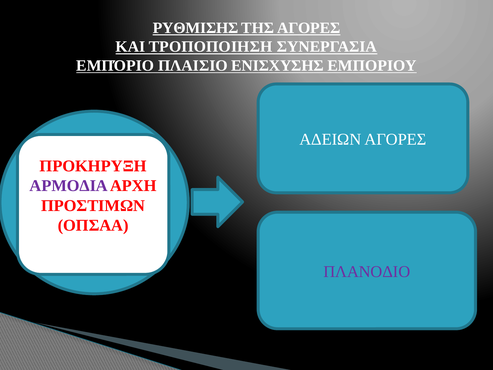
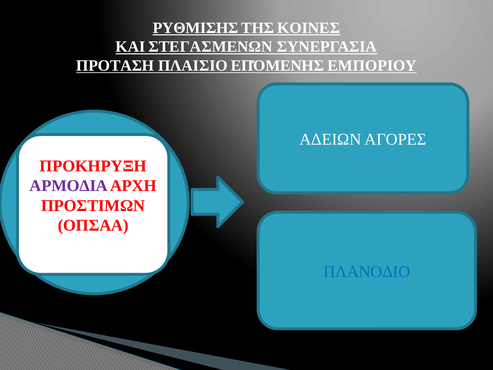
ΤΗΣ ΑΓΟΡΕΣ: ΑΓΟΡΕΣ -> ΚΟΙΝΕΣ (309, 28)
ΤΡΟΠΟΠΟΙΗΣΗ: ΤΡΟΠΟΠΟΙΗΣΗ -> ΣΤΕΓΑΣΜΕΝΩΝ (211, 47)
ΕΜΠΌΡΙΟ: ΕΜΠΌΡΙΟ -> ΠΡΟΤΑΣΗ (115, 66)
ΕΝΙΣΧΥΣΗΣ: ΕΝΙΣΧΥΣΗΣ -> ΕΠΌΜΕΝΗΣ (277, 66)
ΠΛΑΝΟΔΙΟ colour: purple -> blue (367, 271)
